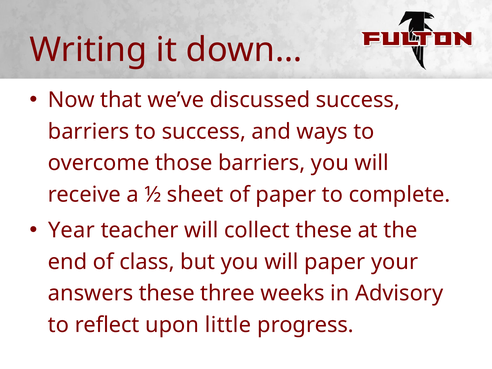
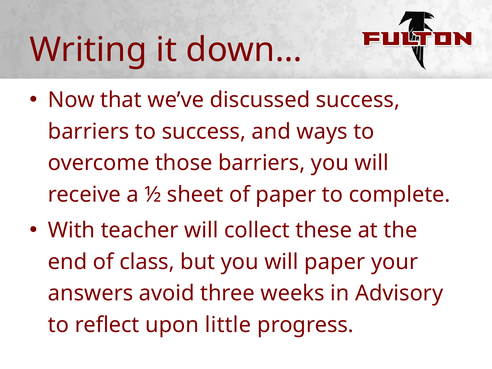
Year: Year -> With (72, 230)
answers these: these -> avoid (167, 293)
